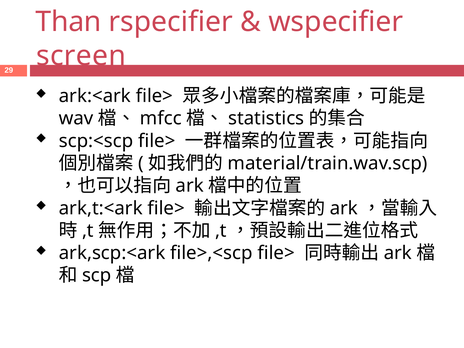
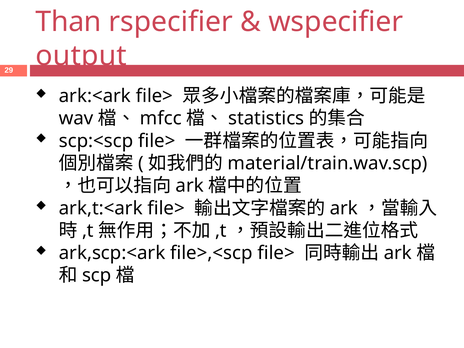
screen: screen -> output (81, 56)
